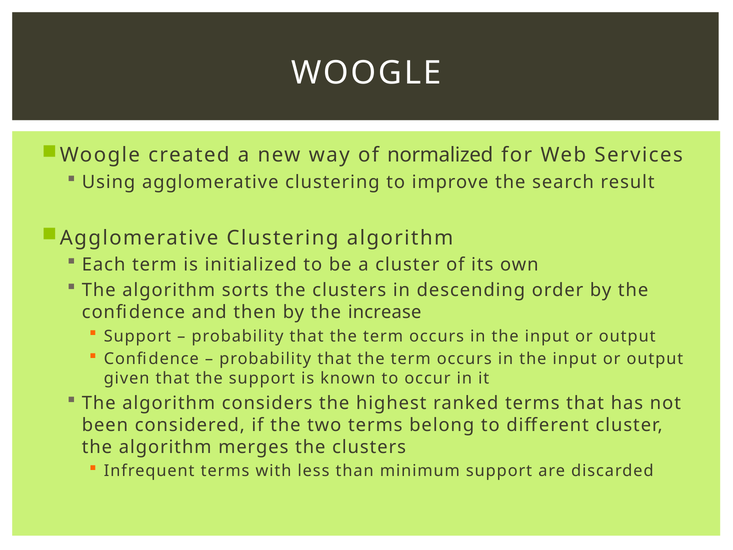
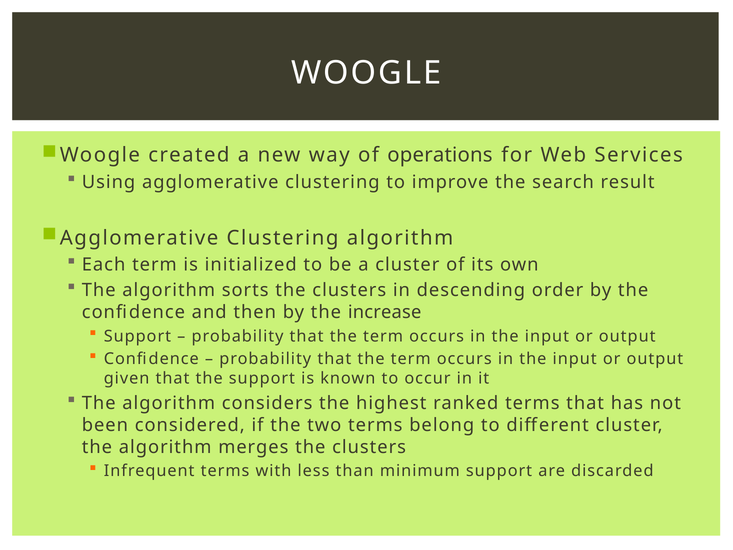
normalized: normalized -> operations (440, 155)
